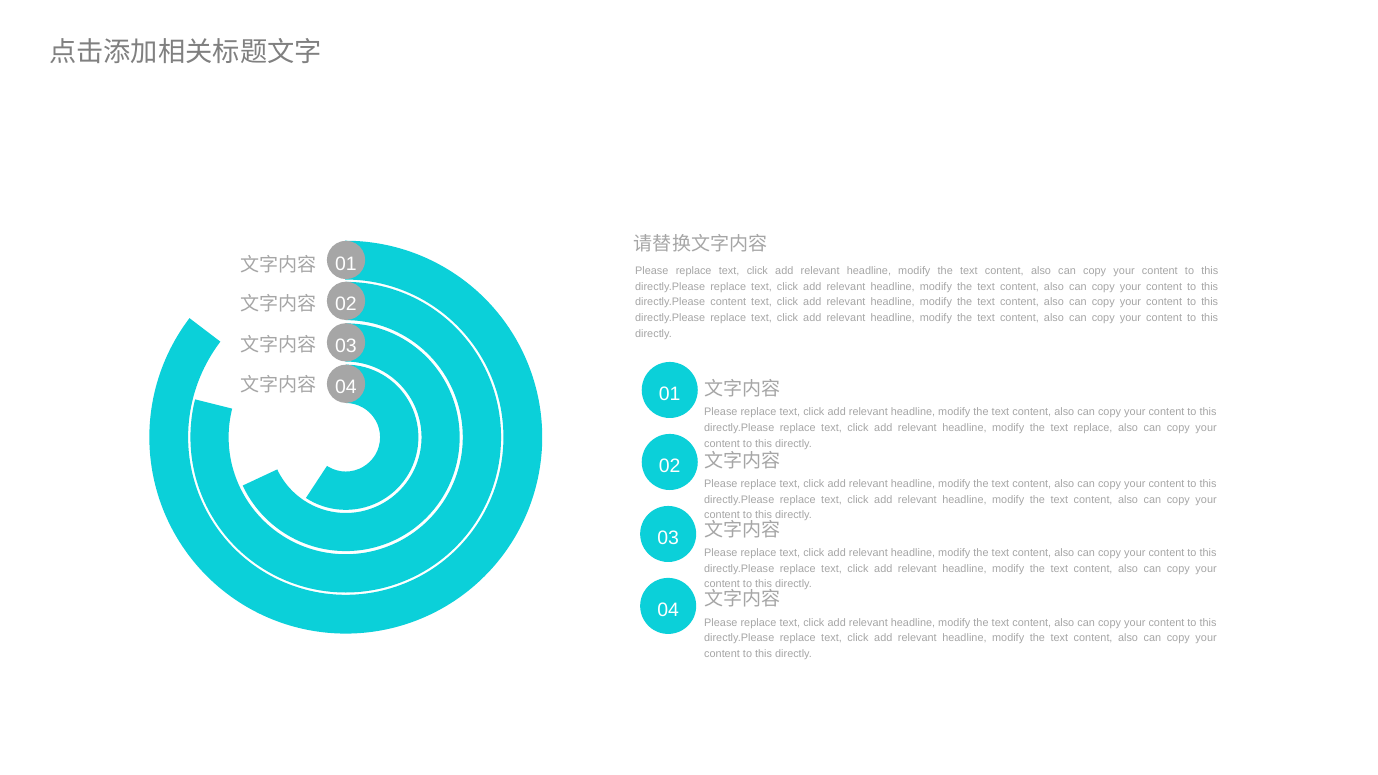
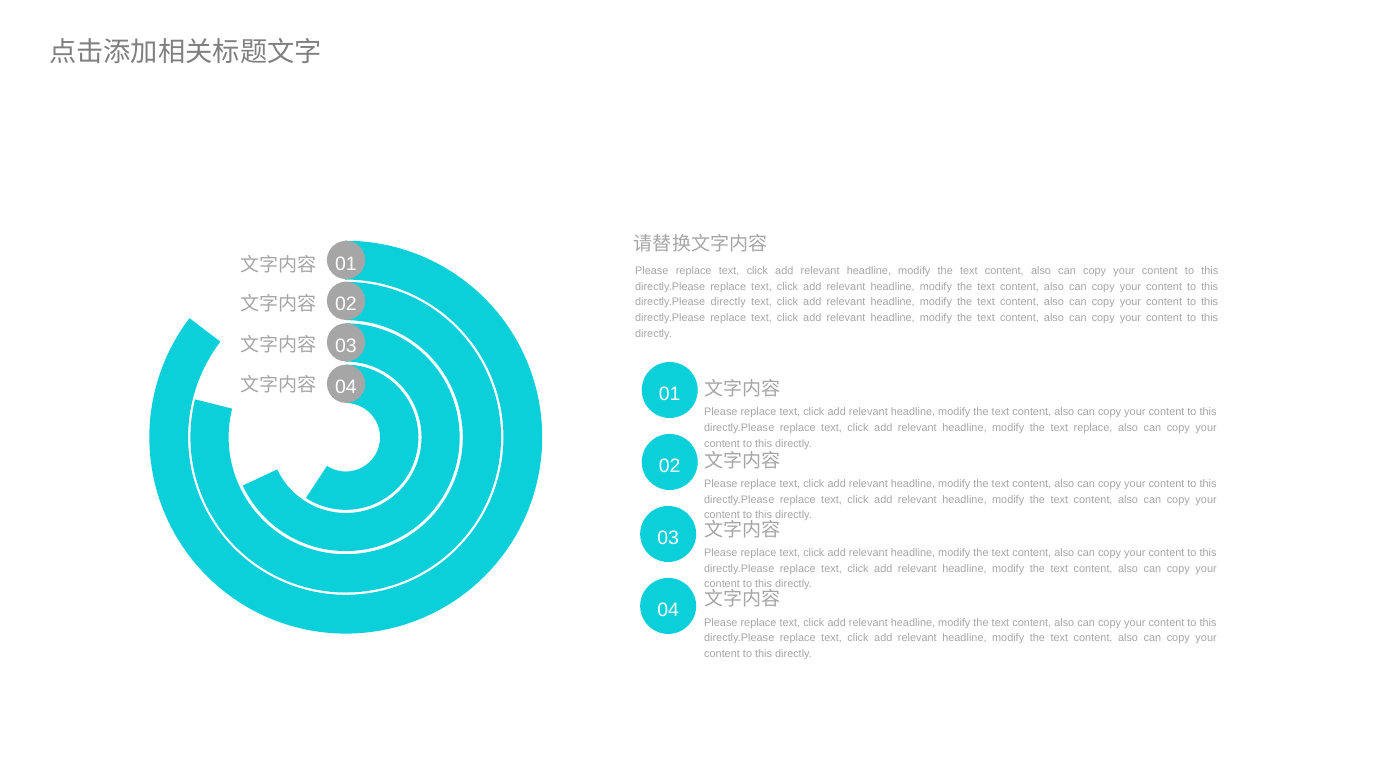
directly.Please content: content -> directly (728, 302)
